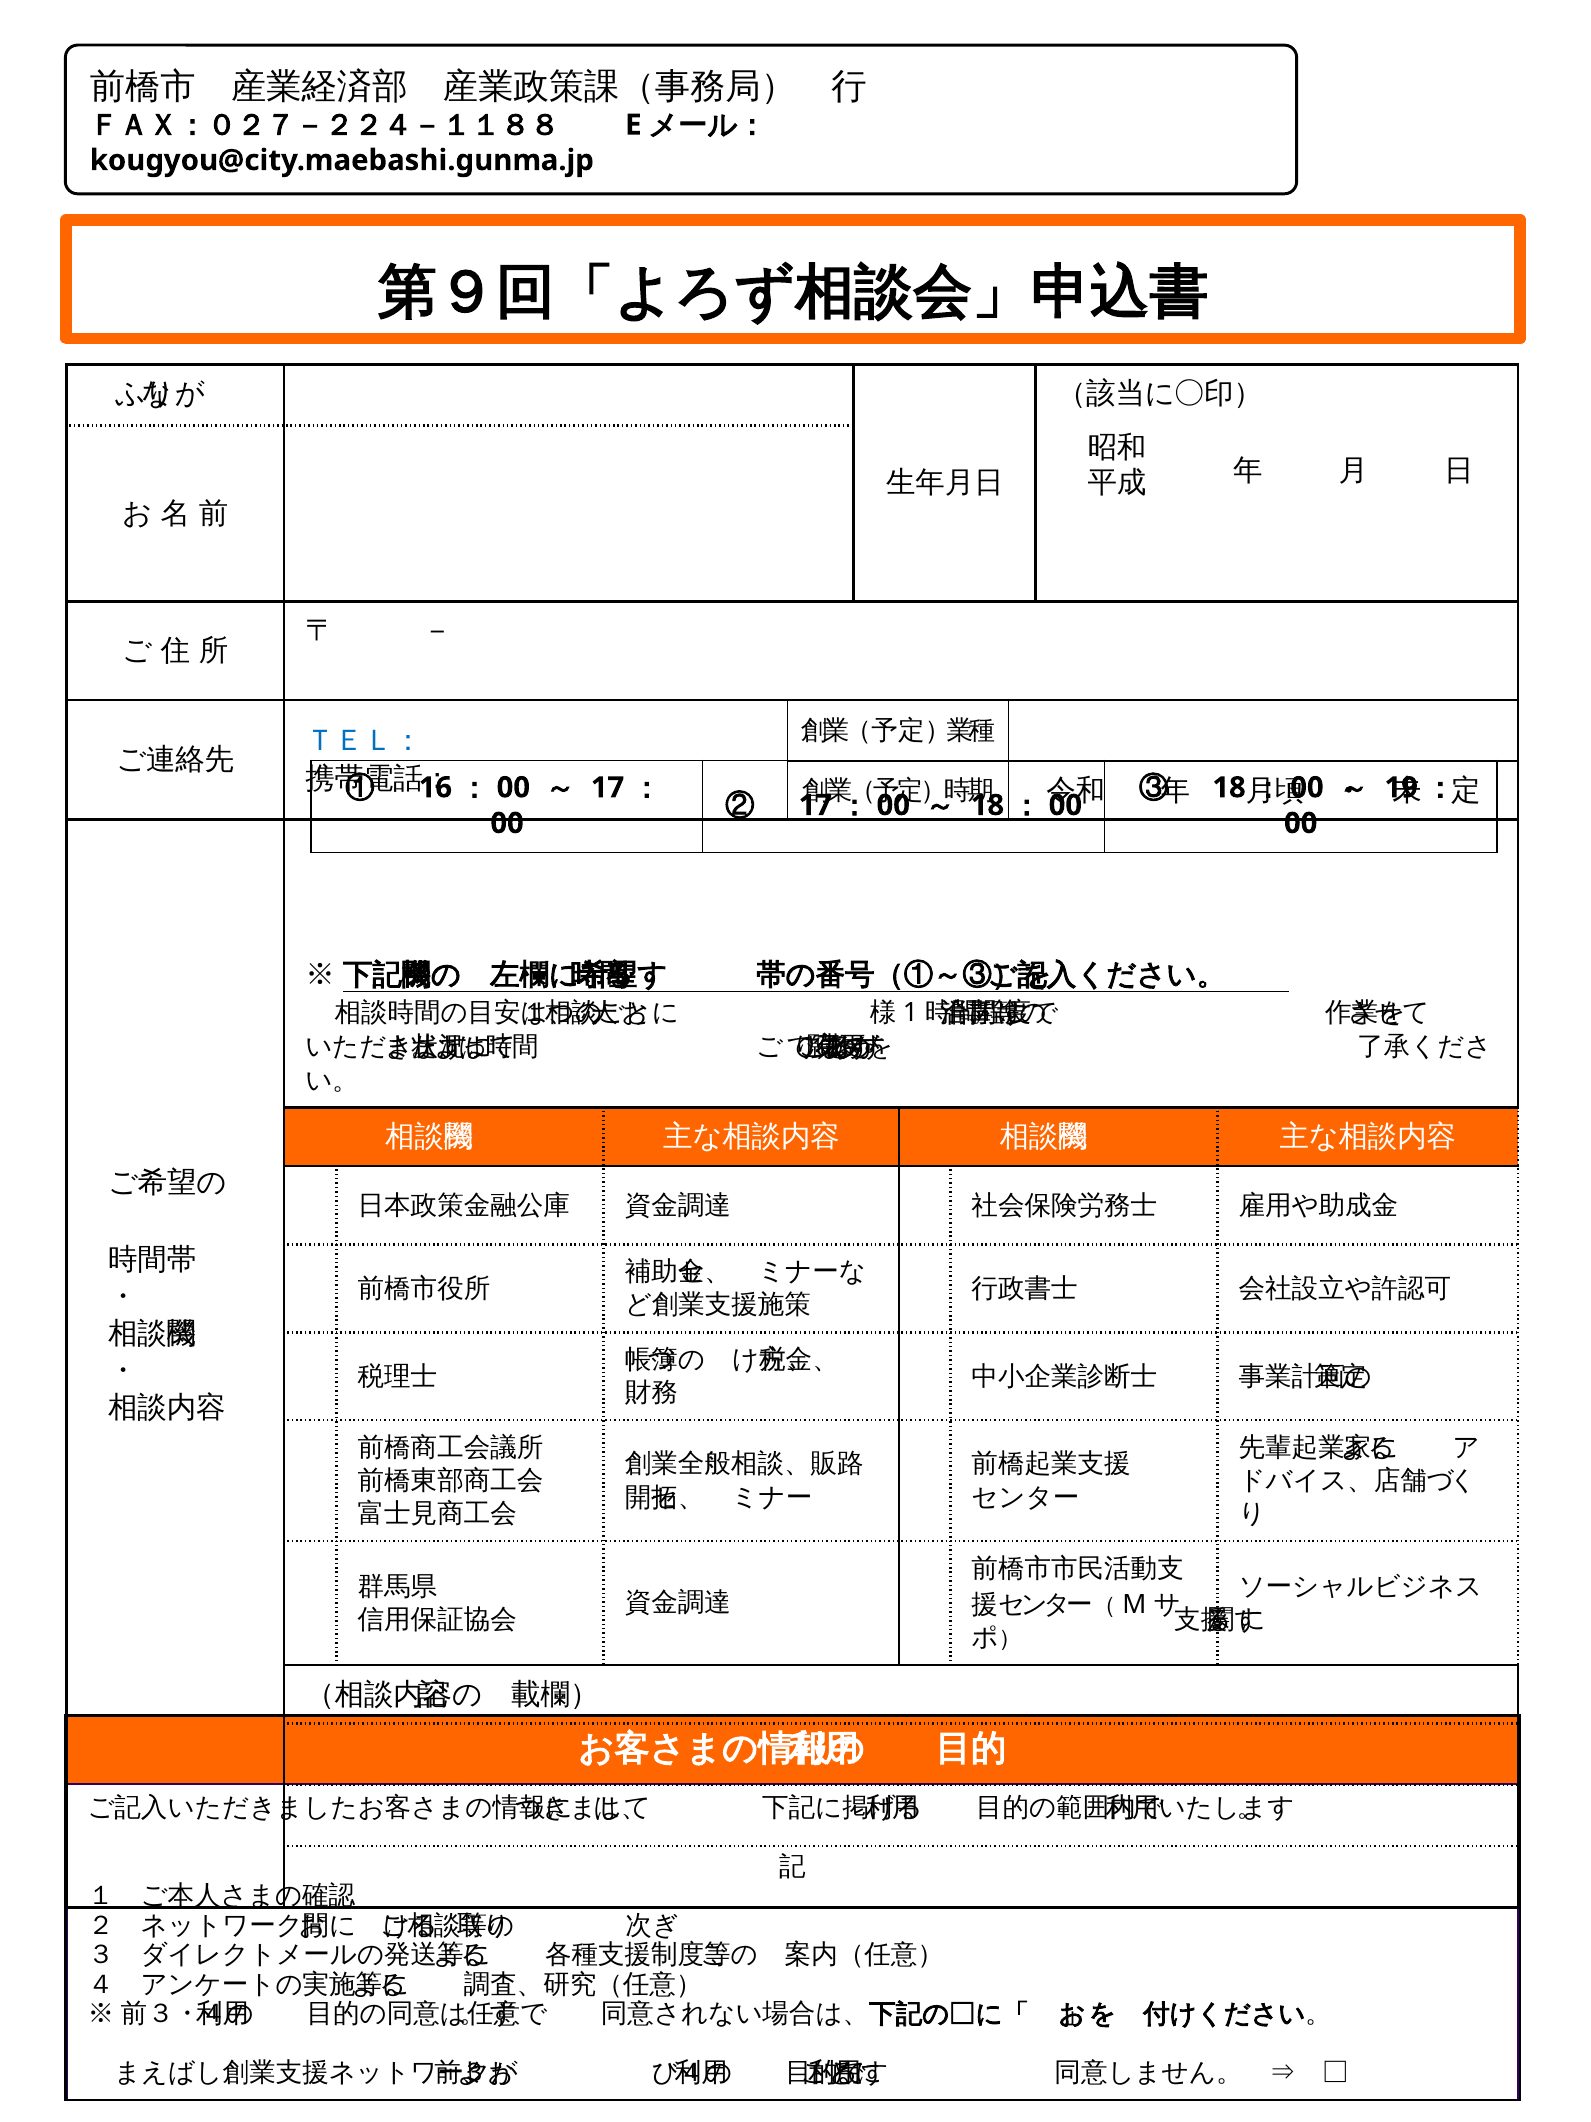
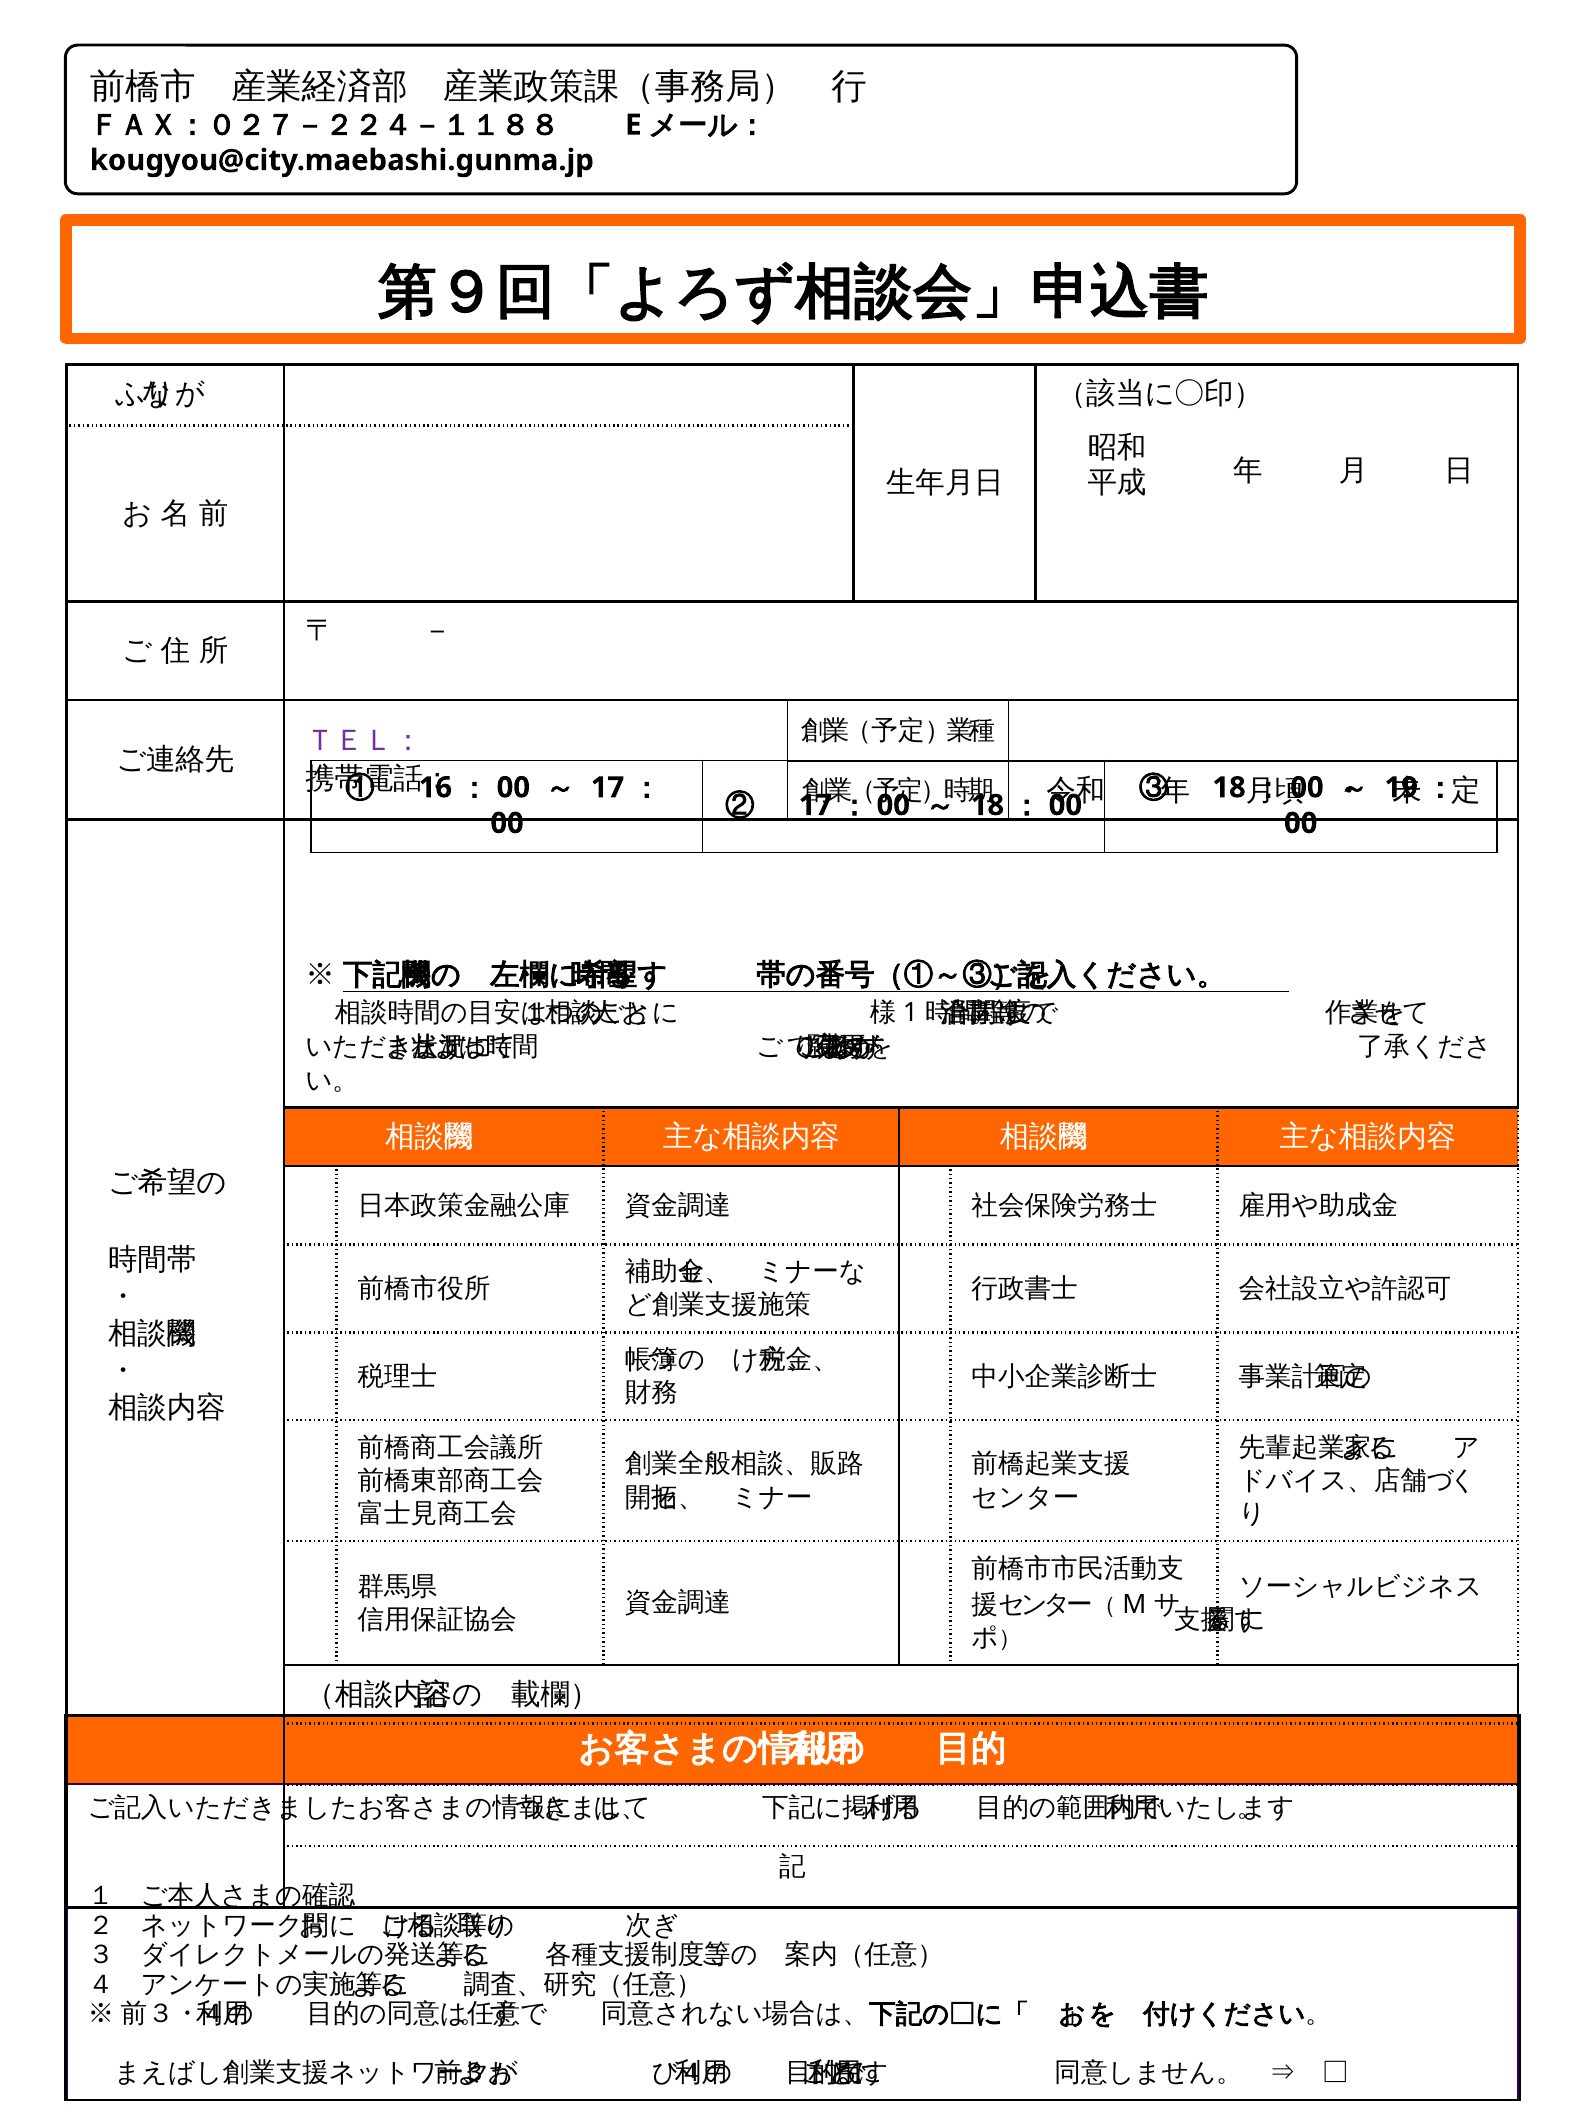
ＴＥＬ： colour: blue -> purple (364, 741)
